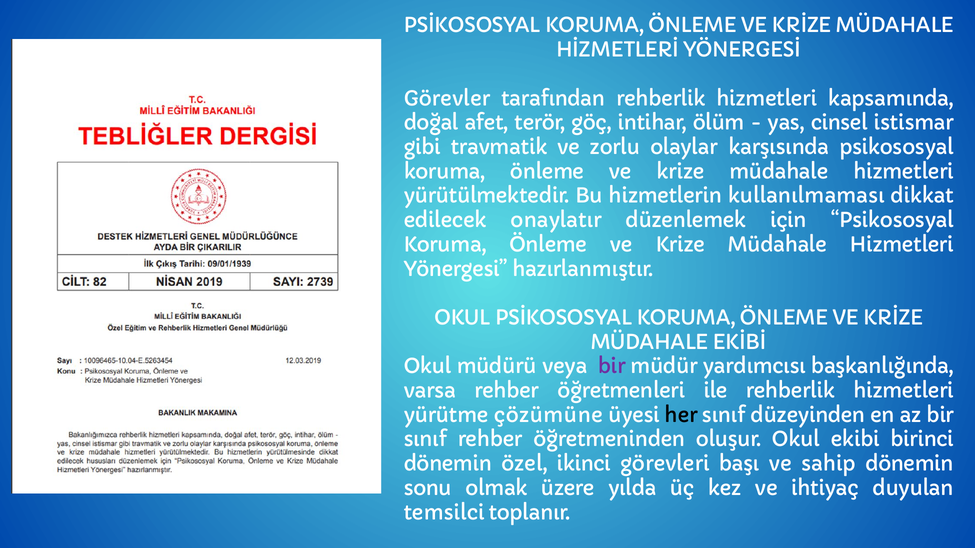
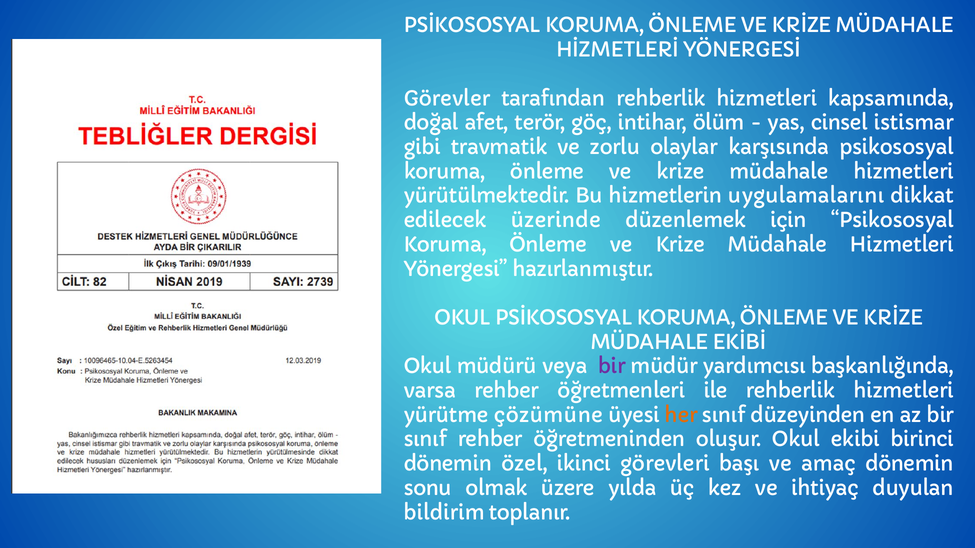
kullanılmaması: kullanılmaması -> uygulamalarını (806, 196)
onaylatır: onaylatır -> üzerinde (556, 221)
her colour: black -> orange (681, 416)
sahip: sahip -> amaç (829, 465)
temsilci: temsilci -> bildirim (444, 513)
